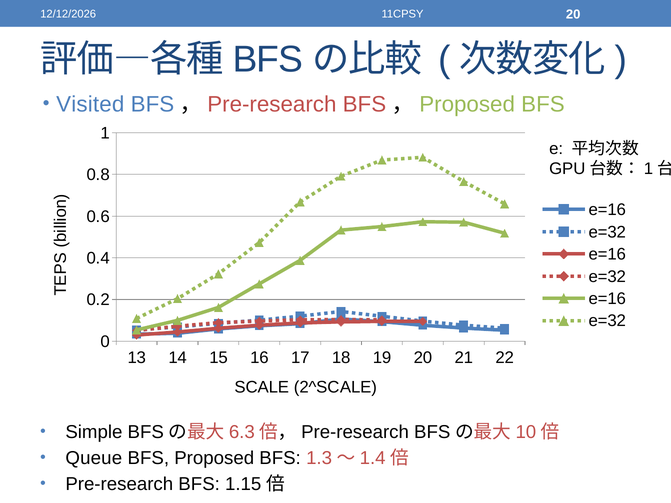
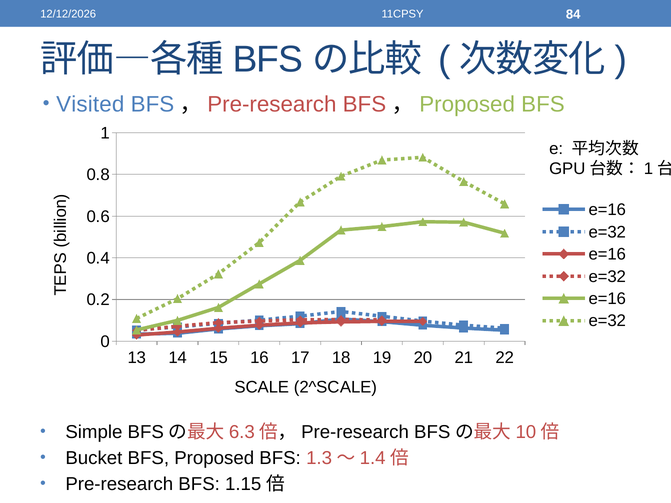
11CPSY 20: 20 -> 84 (573, 14)
Queue: Queue -> Bucket (94, 458)
